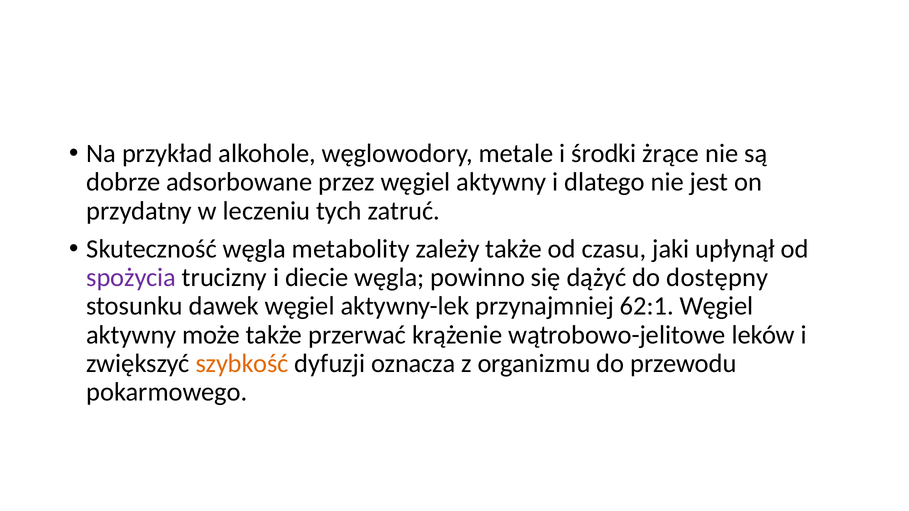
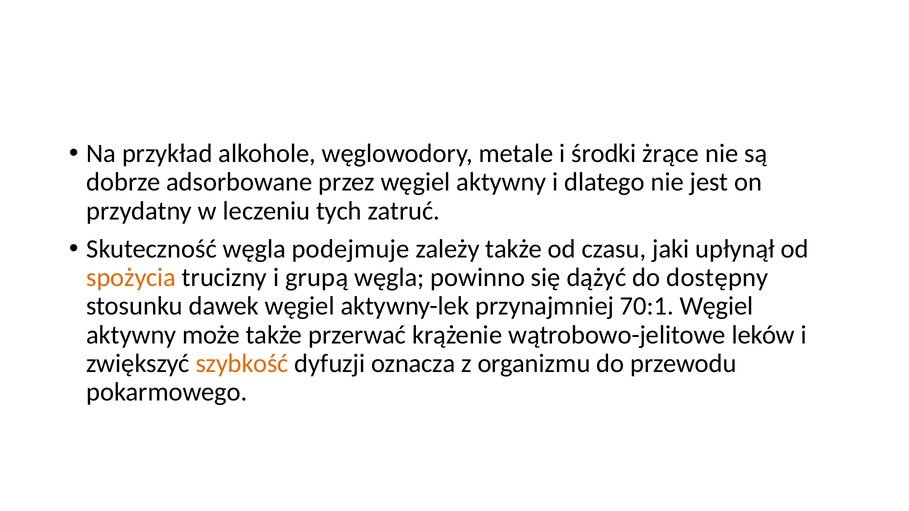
metabolity: metabolity -> podejmuje (351, 249)
spożycia colour: purple -> orange (131, 278)
diecie: diecie -> grupą (317, 278)
62:1: 62:1 -> 70:1 (647, 306)
